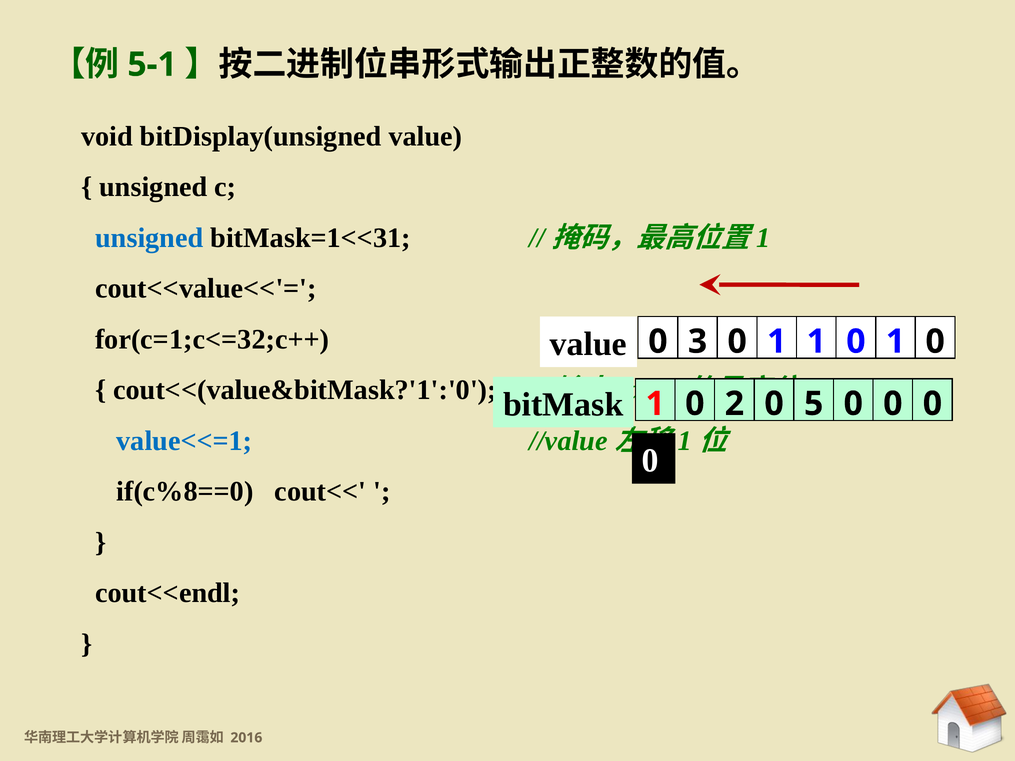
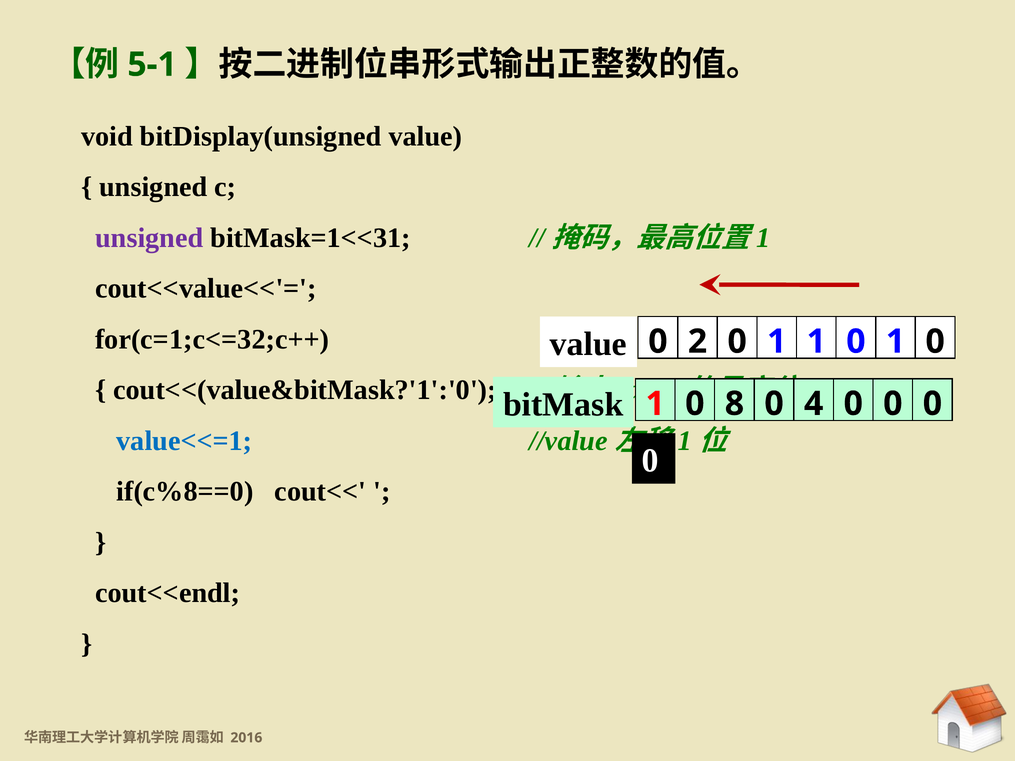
unsigned colour: blue -> purple (149, 238)
3: 3 -> 2 (698, 342)
2: 2 -> 8 (734, 404)
5: 5 -> 4 (814, 404)
